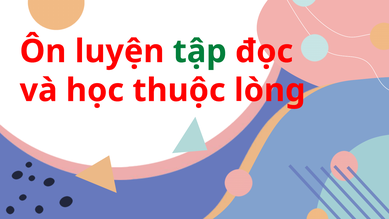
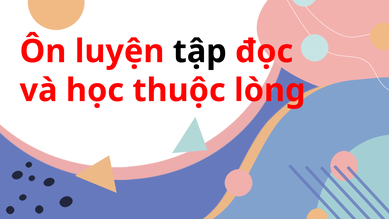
tập colour: green -> black (200, 51)
